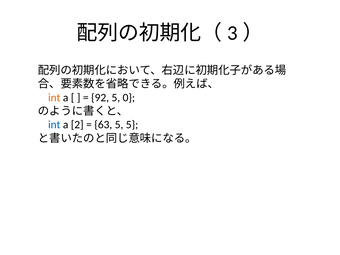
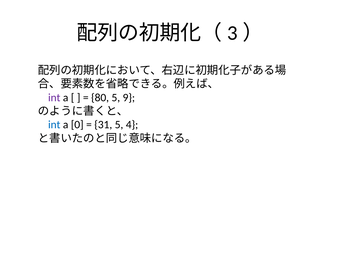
int colour: orange -> purple (54, 98)
92: 92 -> 80 (100, 98)
0: 0 -> 9 (129, 98)
2: 2 -> 0 (77, 125)
63: 63 -> 31 (103, 125)
5 5: 5 -> 4 (132, 125)
